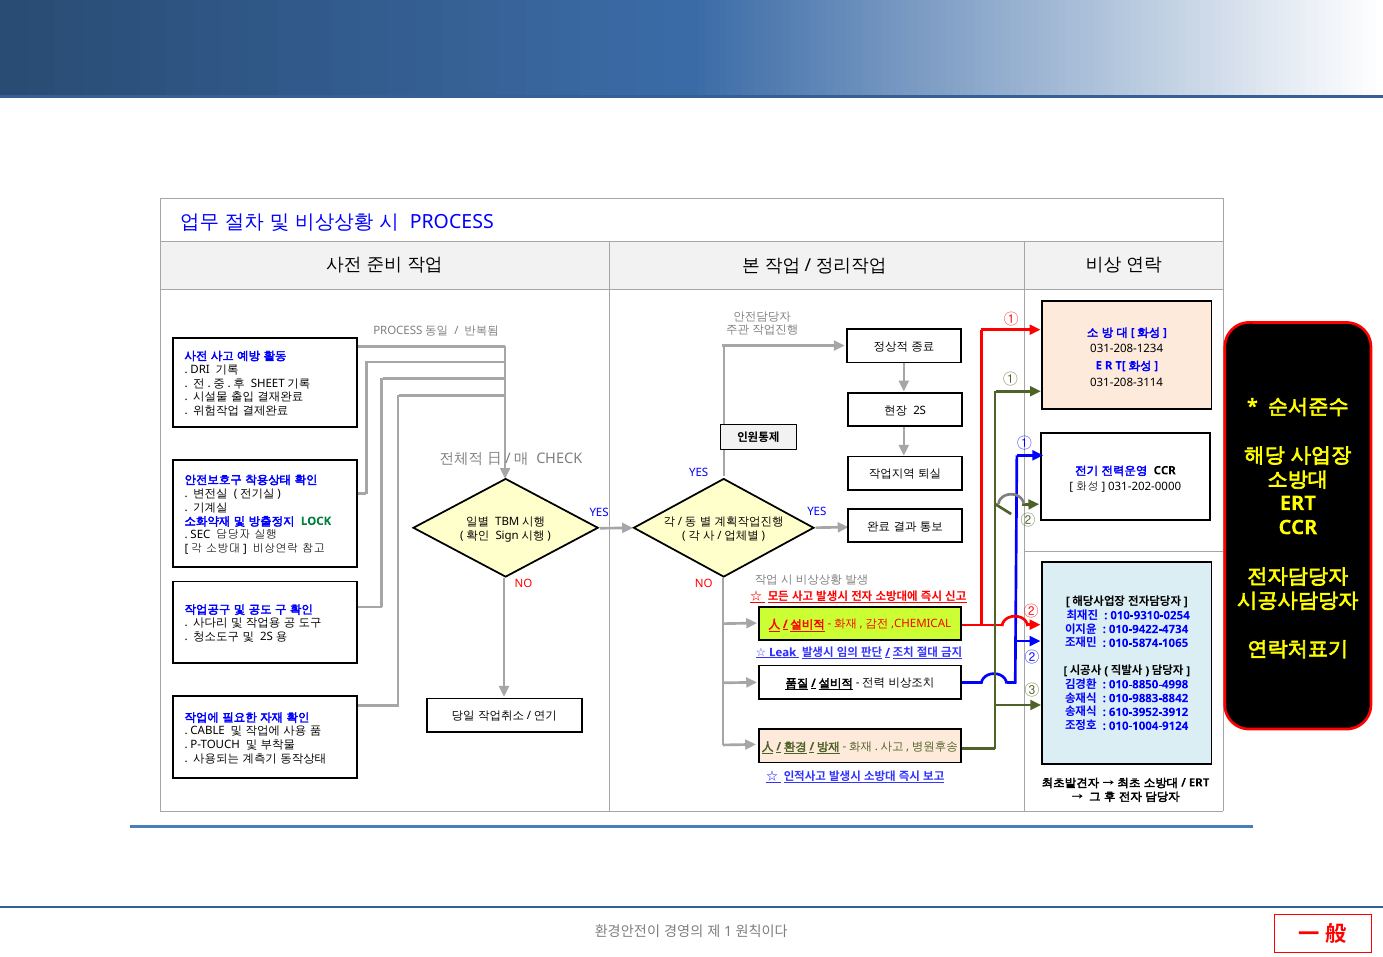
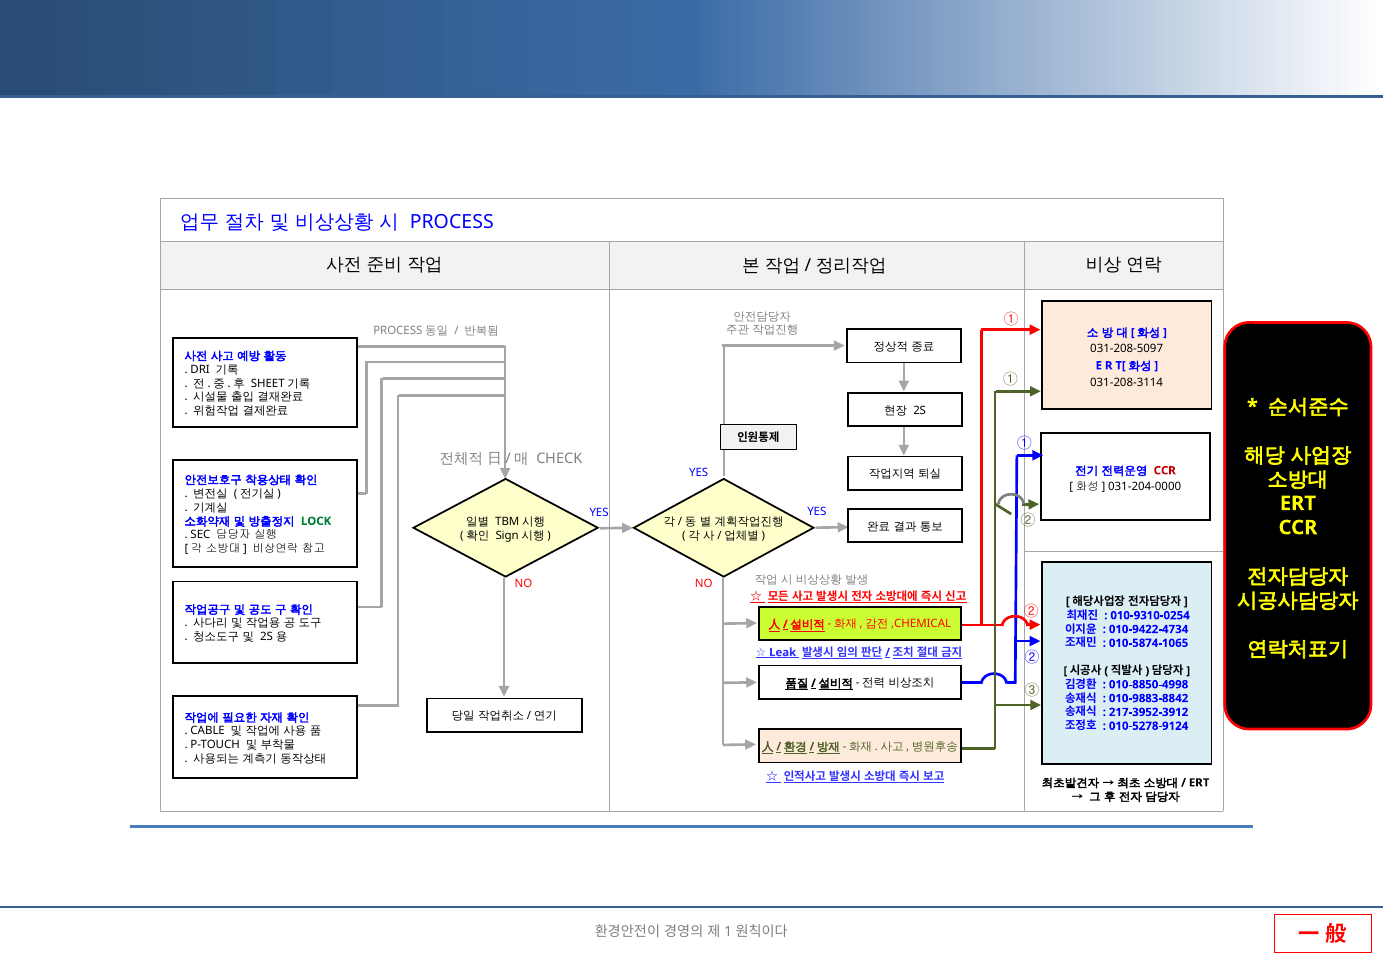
031-208-1234: 031-208-1234 -> 031-208-5097 (1127, 349)
CCR colour: black -> red (1165, 471)
031-202-0000: 031-202-0000 -> 031-204-0000 (1145, 487)
610-3952-3912: 610-3952-3912 -> 217-3952-3912 (1149, 713)
010-1004-9124: 010-1004-9124 -> 010-5278-9124 (1149, 726)
